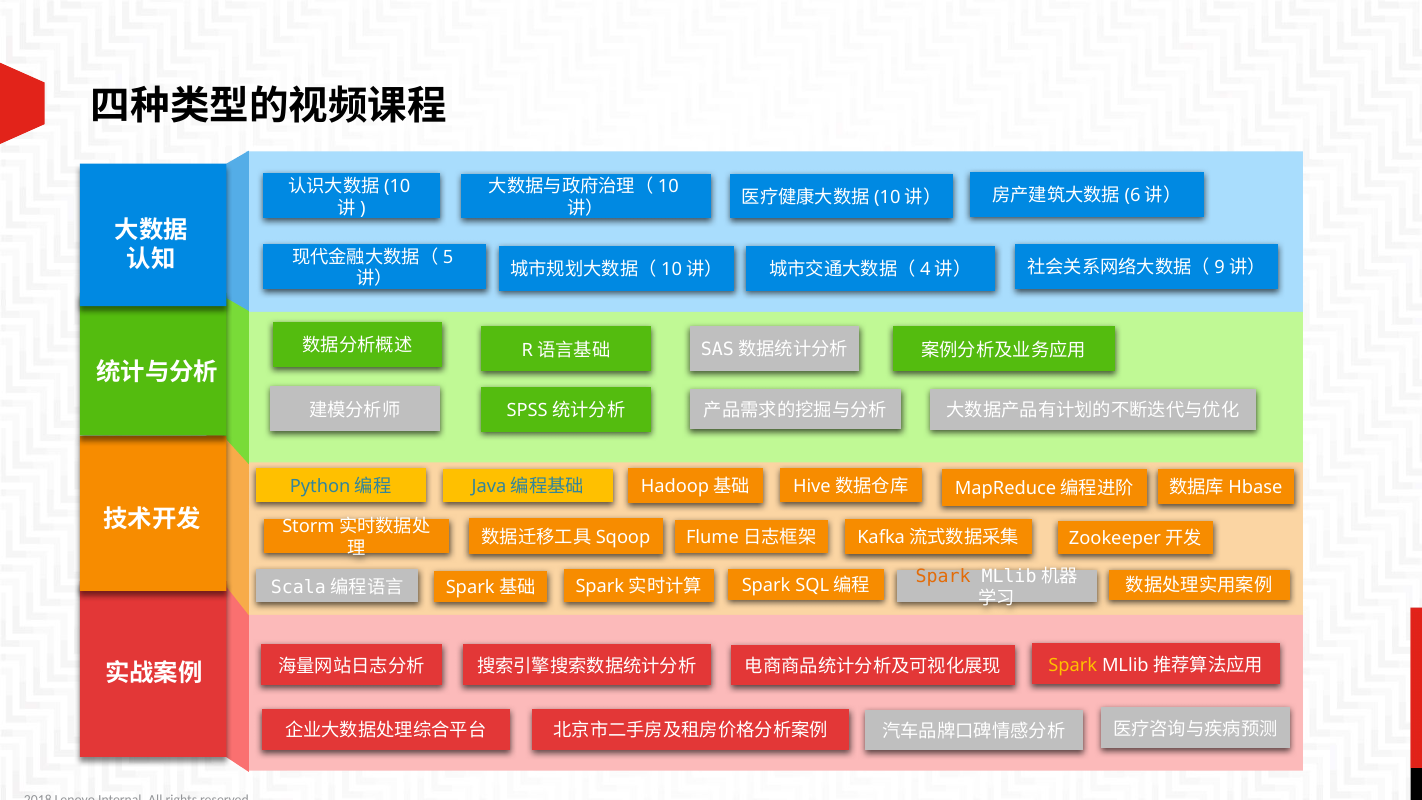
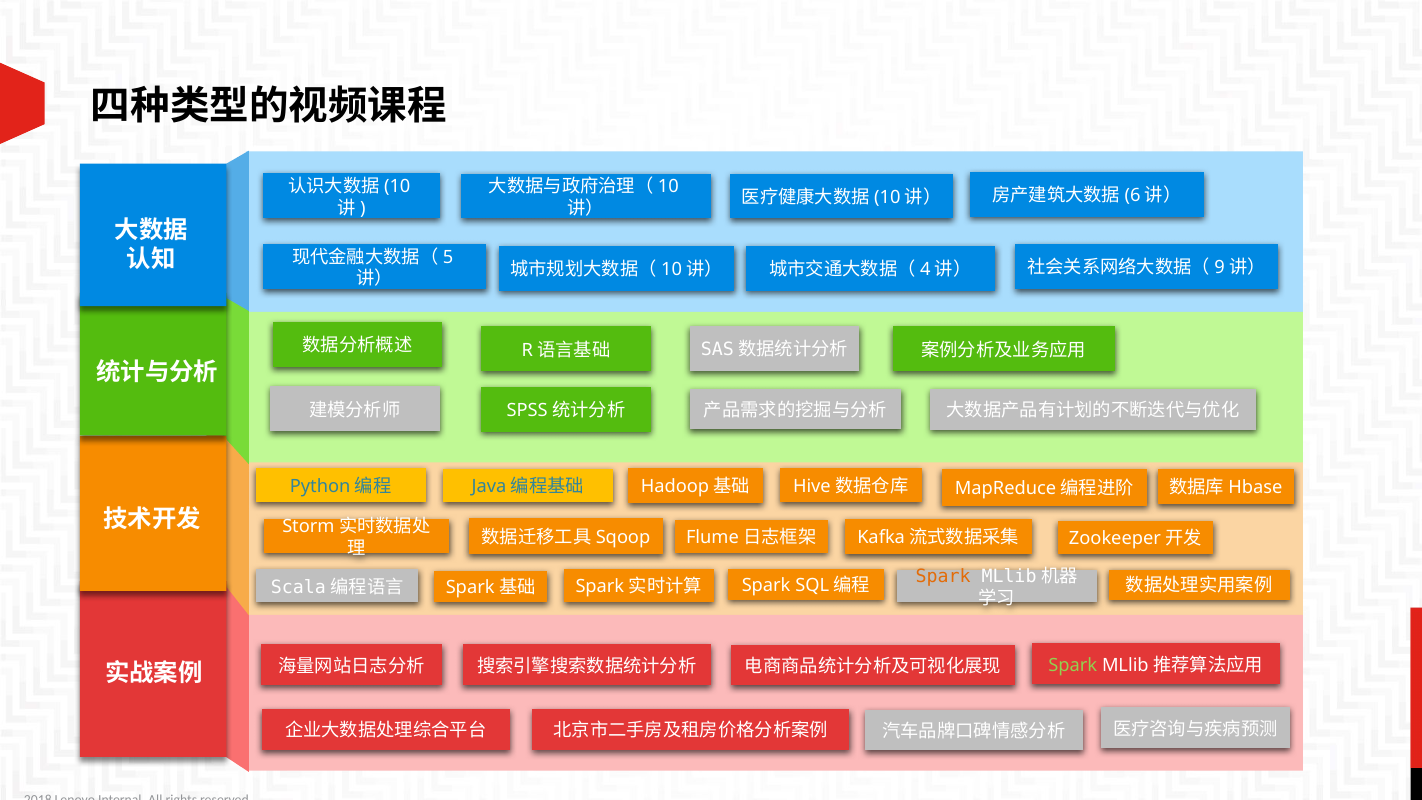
Spark colour: yellow -> light green (1073, 665)
